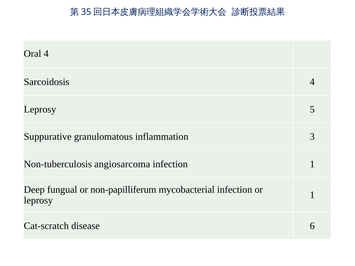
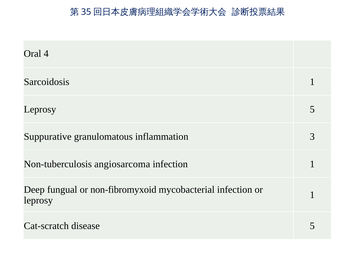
Sarcoidosis 4: 4 -> 1 (312, 82)
non-papilliferum: non-papilliferum -> non-fibromyxoid (123, 190)
disease 6: 6 -> 5 (312, 226)
